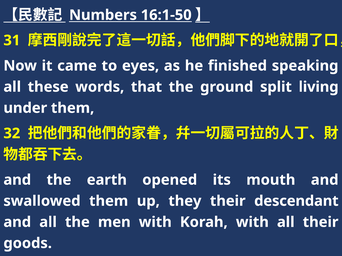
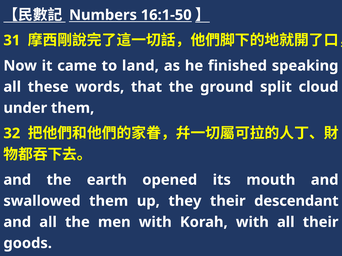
eyes: eyes -> land (140, 66)
living: living -> cloud (319, 87)
